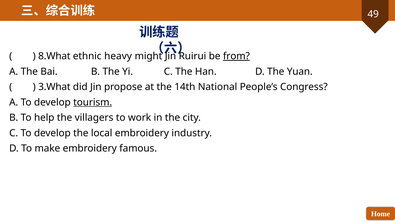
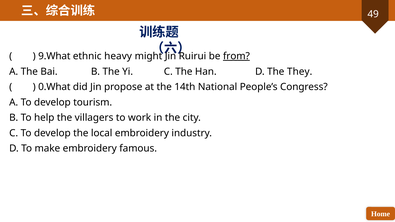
8.What: 8.What -> 9.What (54, 56)
Yuan: Yuan -> They (300, 72)
3.What: 3.What -> 0.What (54, 87)
tourism underline: present -> none (93, 102)
